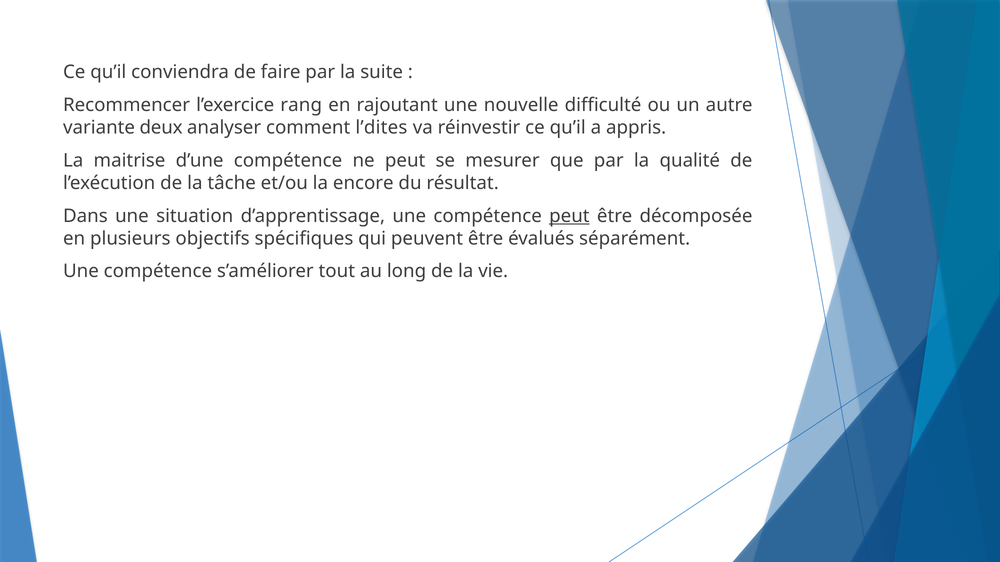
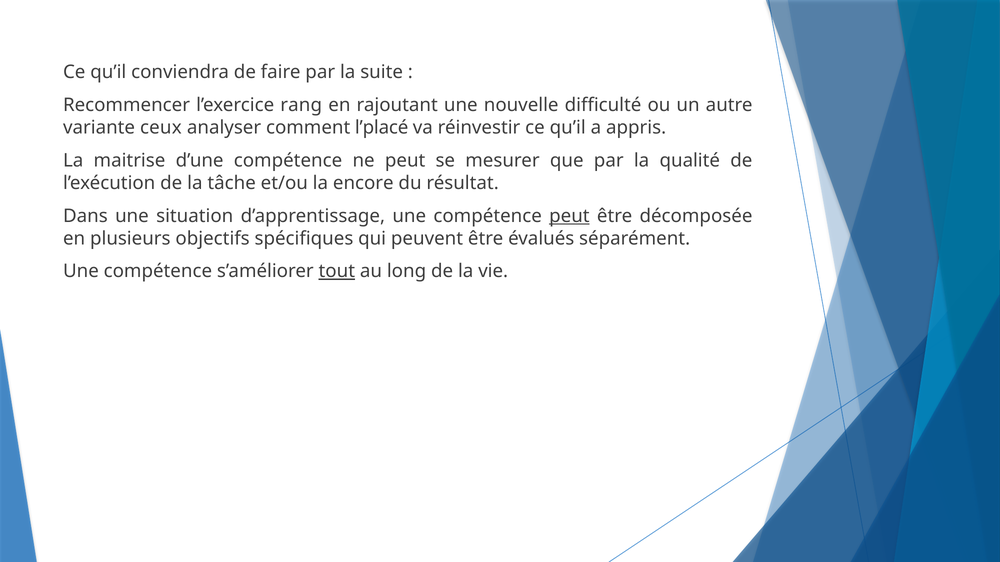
deux: deux -> ceux (161, 128)
l’dites: l’dites -> l’placé (382, 128)
tout underline: none -> present (337, 271)
